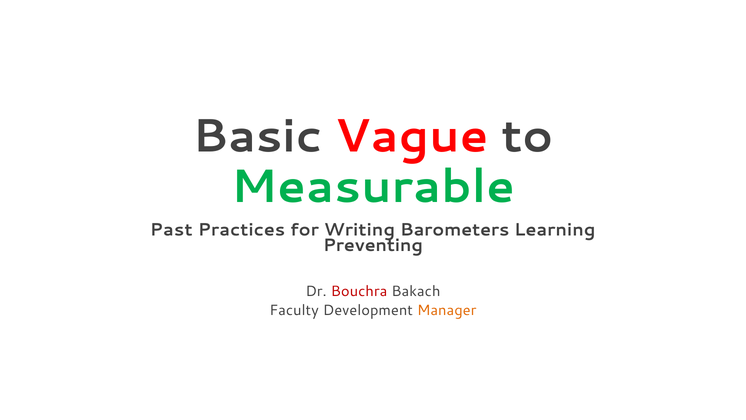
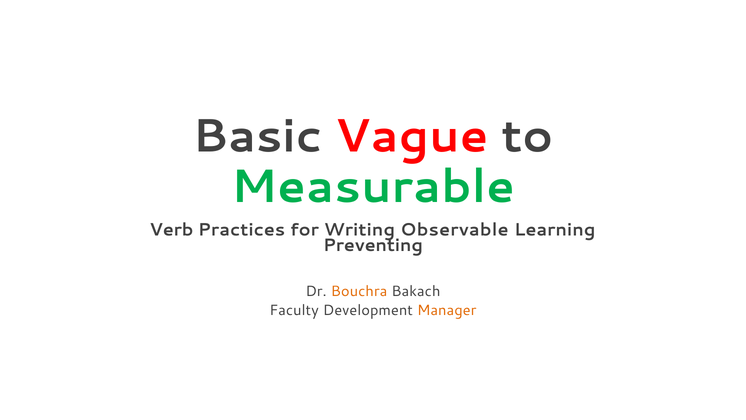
Past: Past -> Verb (171, 230)
Barometers: Barometers -> Observable (454, 230)
Bouchra colour: red -> orange (359, 291)
